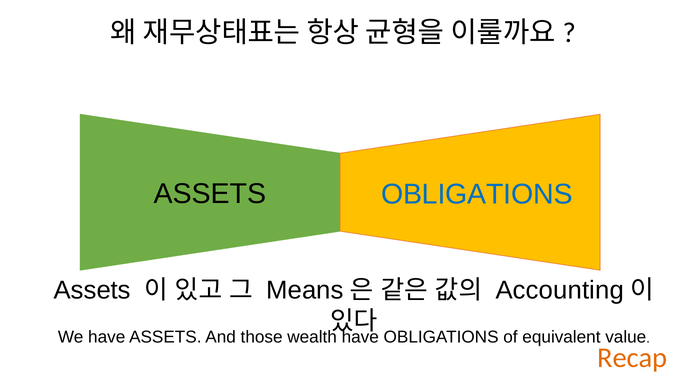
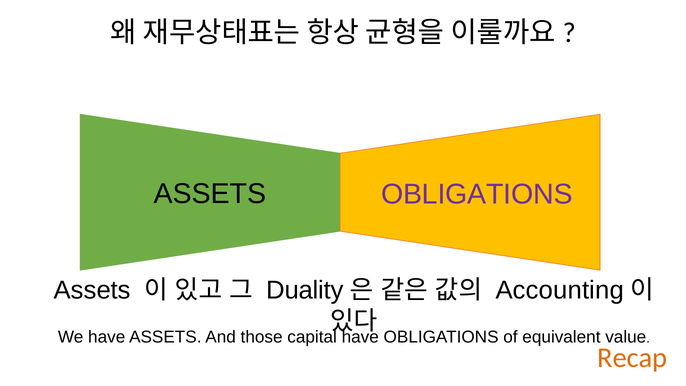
OBLIGATIONS colour: blue -> purple (477, 194)
Means: Means -> Duality (305, 290)
wealth: wealth -> capital (312, 337)
